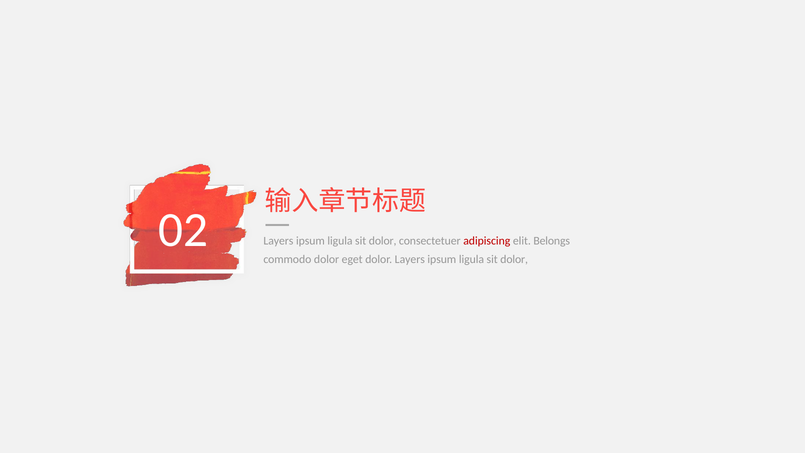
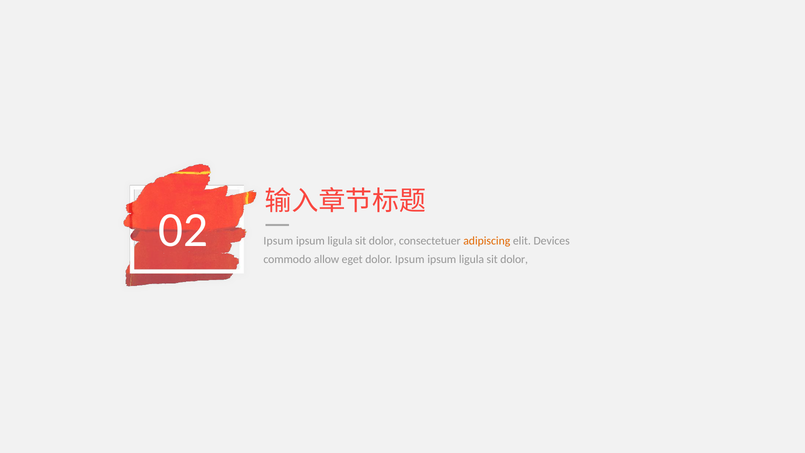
Layers: Layers -> Ipsum (278, 241)
adipiscing colour: red -> orange (487, 241)
Belongs: Belongs -> Devices (552, 241)
commodo dolor: dolor -> allow (327, 259)
dolor Layers: Layers -> Ipsum (410, 259)
